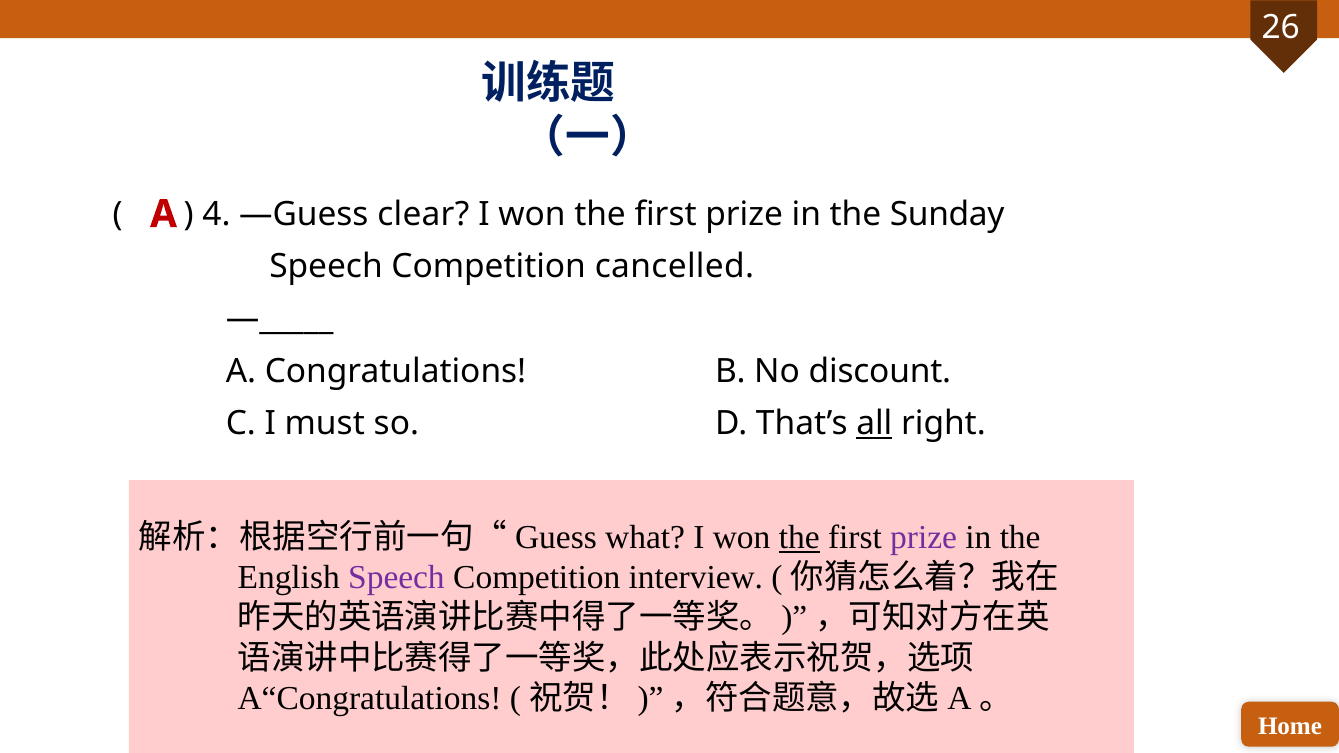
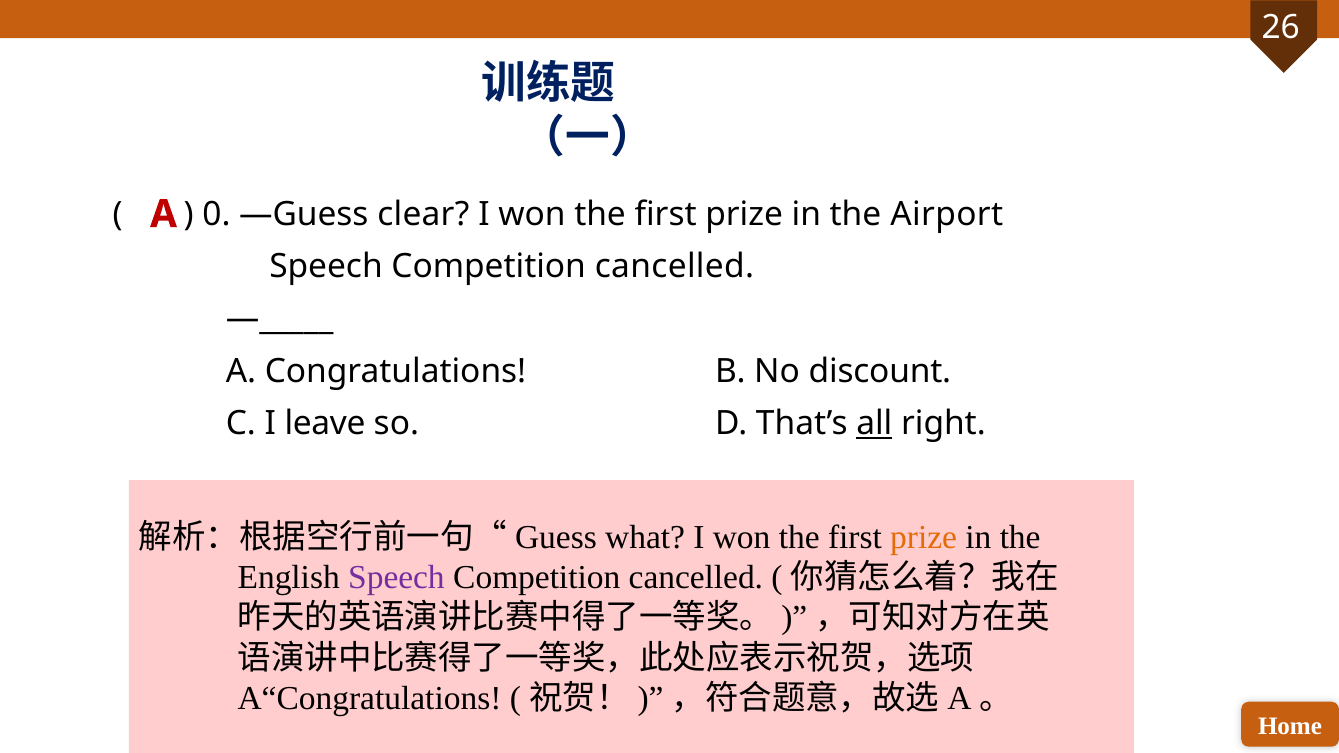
4: 4 -> 0 (216, 215)
Sunday: Sunday -> Airport (947, 215)
must: must -> leave (325, 423)
the underline: present -> none (799, 538)
prize colour: purple -> orange (924, 538)
interview: interview -> cancelled (696, 578)
